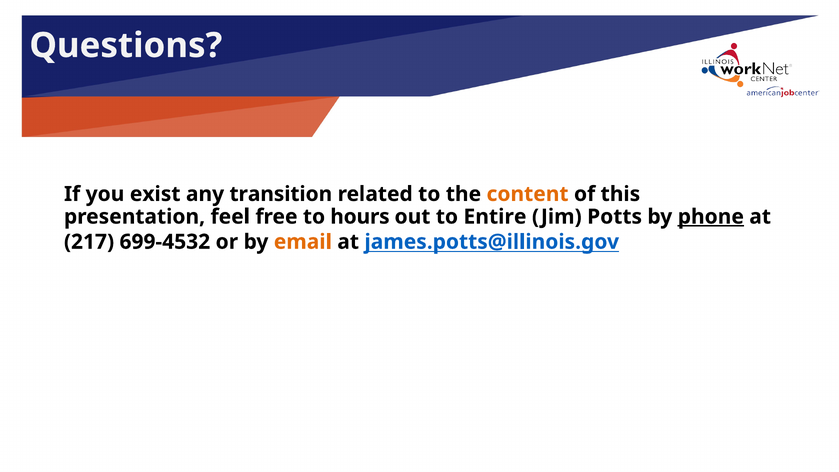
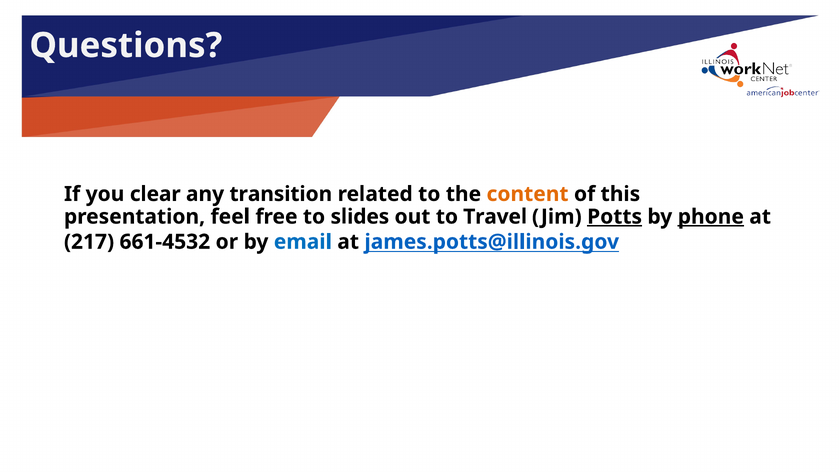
exist: exist -> clear (155, 194)
hours: hours -> slides (360, 217)
Entire: Entire -> Travel (495, 217)
Potts underline: none -> present (615, 217)
699-4532: 699-4532 -> 661-4532 (165, 242)
email colour: orange -> blue (303, 242)
